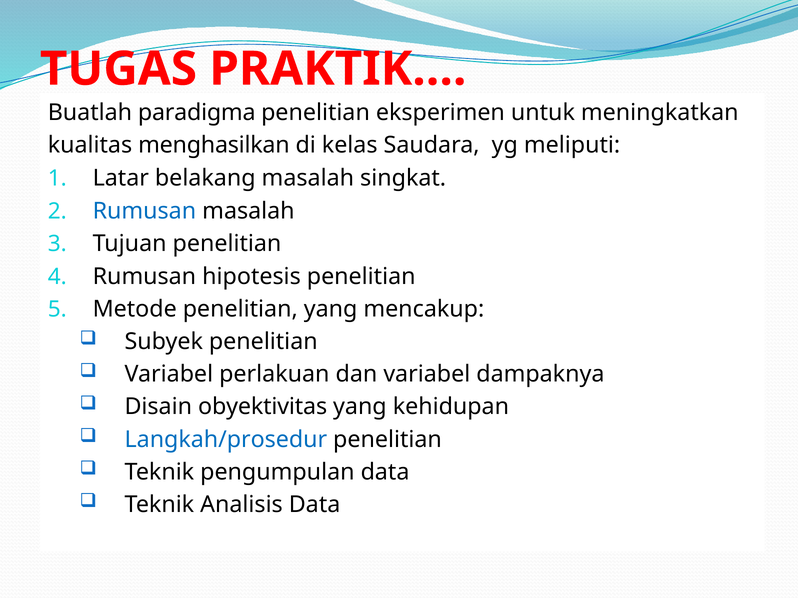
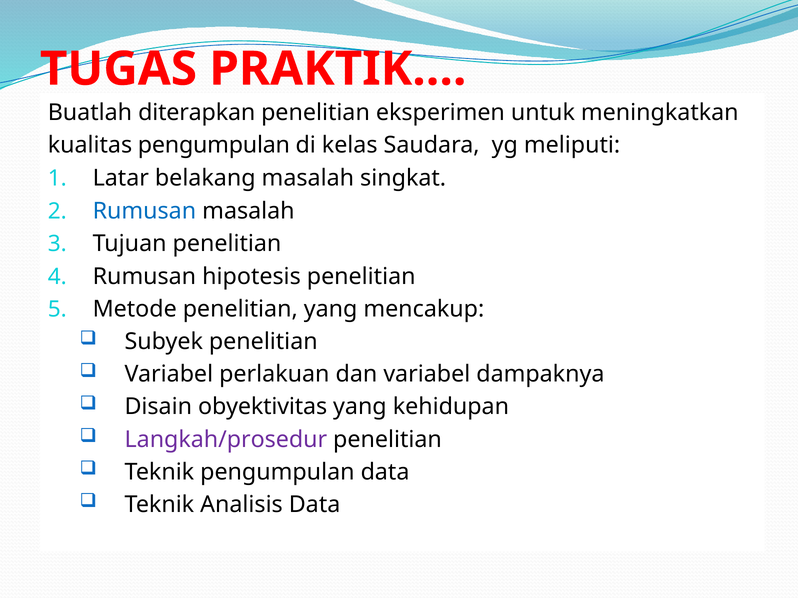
paradigma: paradigma -> diterapkan (197, 113)
kualitas menghasilkan: menghasilkan -> pengumpulan (214, 145)
Langkah/prosedur colour: blue -> purple (226, 440)
